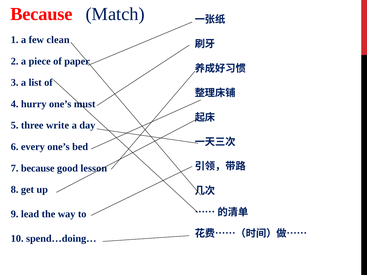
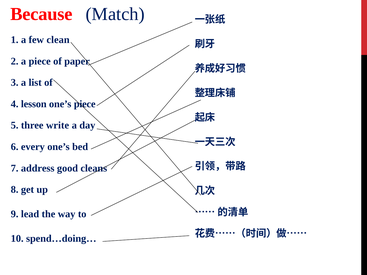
hurry: hurry -> lesson (34, 104)
one’s must: must -> piece (85, 104)
7 because: because -> address (38, 168)
lesson: lesson -> cleans (94, 168)
